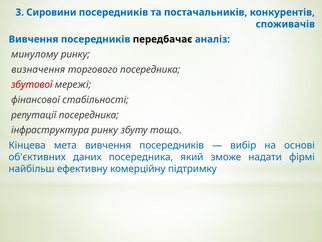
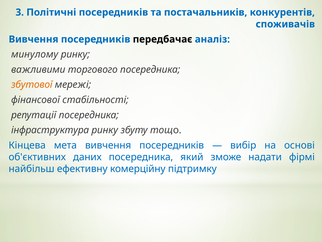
Сировини: Сировини -> Політичні (51, 12)
визначення: визначення -> важливими (38, 69)
збутової colour: red -> orange (32, 85)
